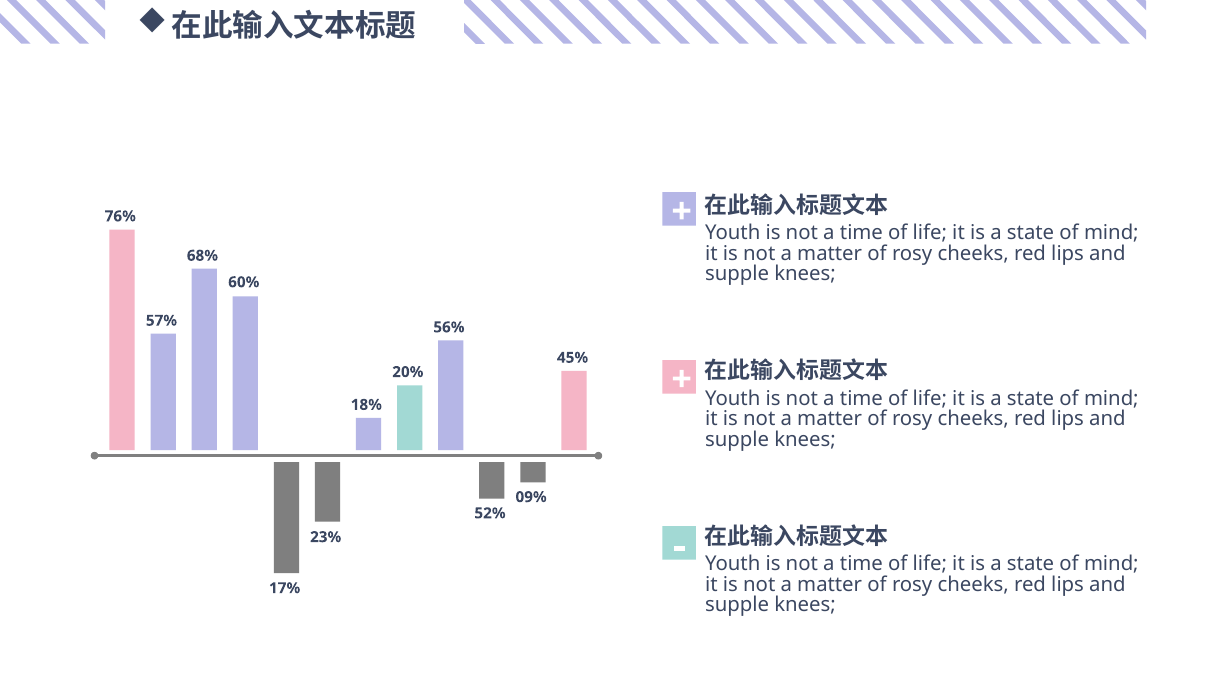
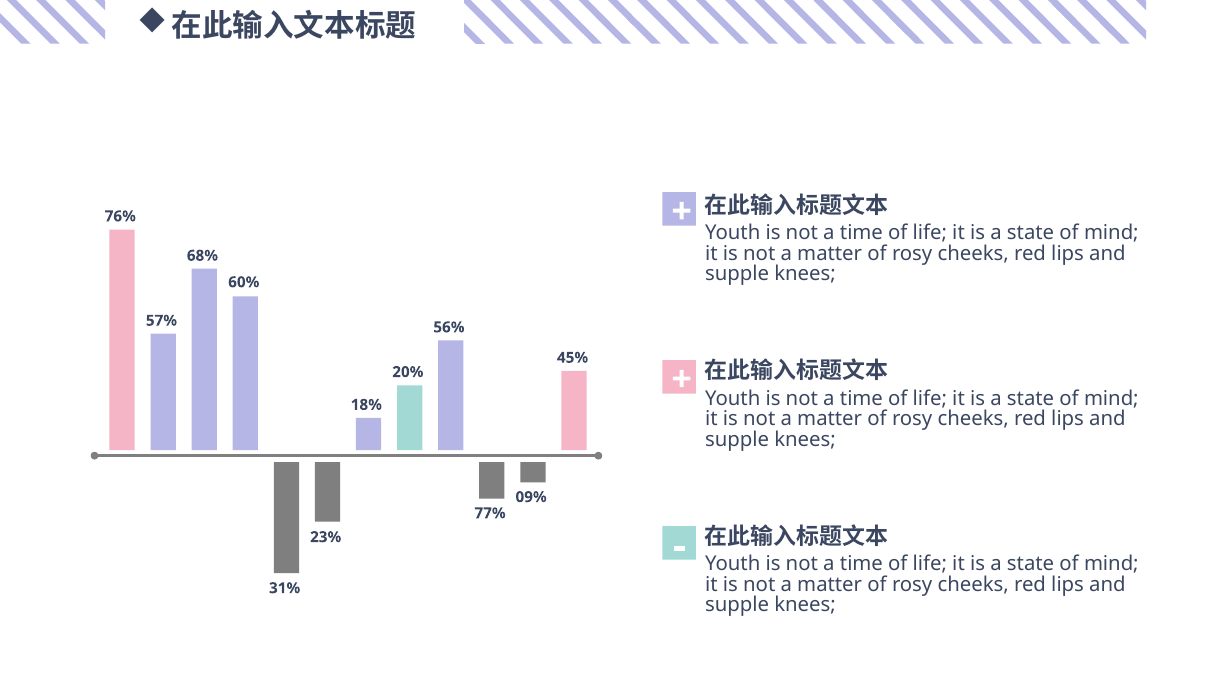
52%: 52% -> 77% (490, 513)
17%: 17% -> 31% (285, 588)
